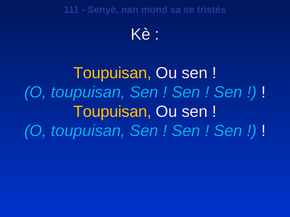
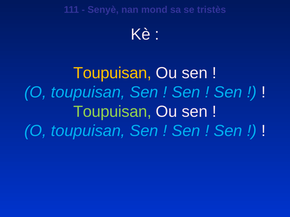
Toupuisan colour: yellow -> light green (112, 112)
